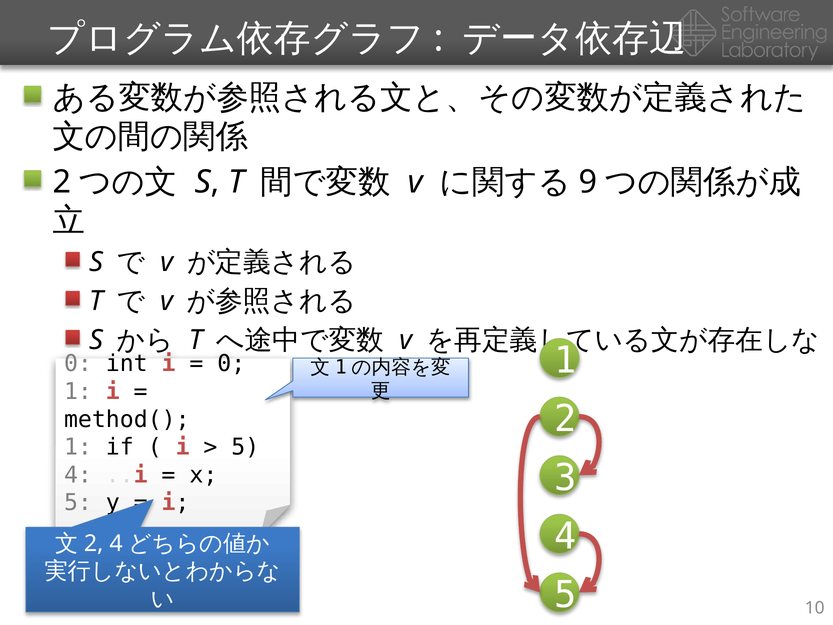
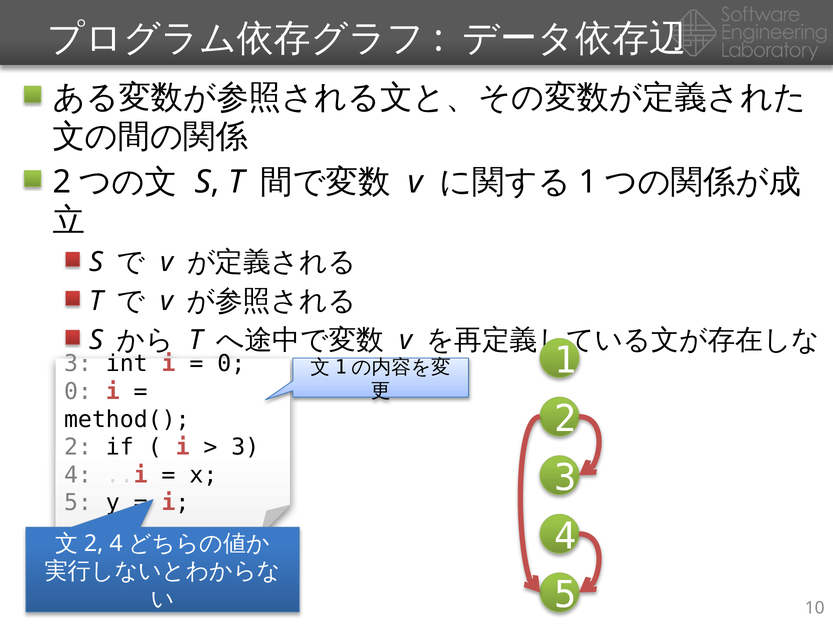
9: 9 -> 1 (588, 182)
0: 0 -> 3 (78, 364)
1: 1 -> 0 (78, 391)
1: 1 -> 2 (78, 447)
5: 5 -> 3 (245, 447)
